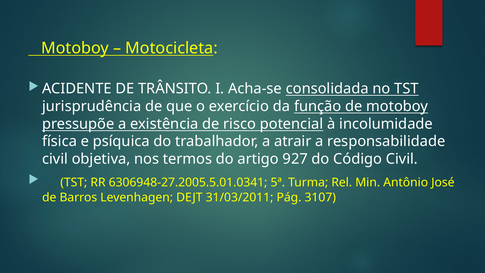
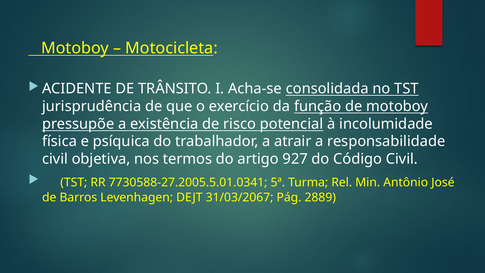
6306948-27.2005.5.01.0341: 6306948-27.2005.5.01.0341 -> 7730588-27.2005.5.01.0341 (188, 182)
31/03/2011: 31/03/2011 -> 31/03/2067 (240, 198)
3107: 3107 -> 2889 (320, 198)
